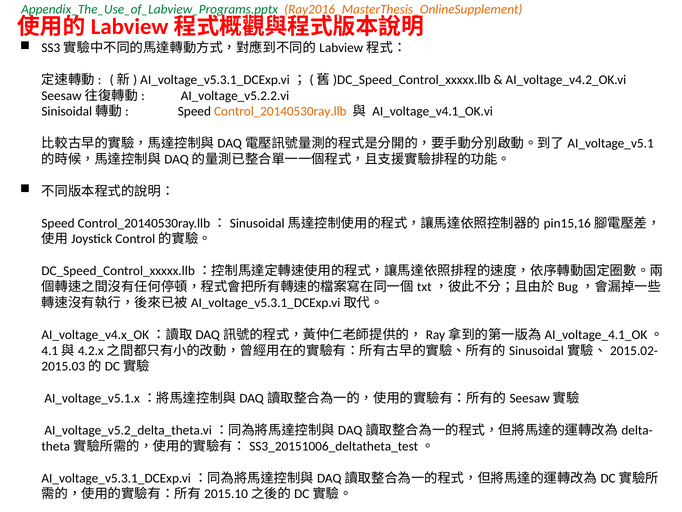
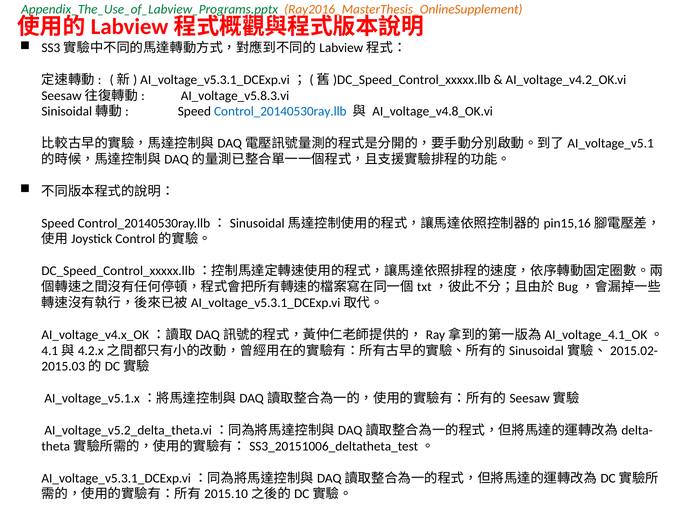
AI_voltage_v5.2.2.vi: AI_voltage_v5.2.2.vi -> AI_voltage_v5.8.3.vi (235, 96)
Control_20140530ray.llb colour: orange -> blue (280, 111)
AI_voltage_v4.1_OK.vi: AI_voltage_v4.1_OK.vi -> AI_voltage_v4.8_OK.vi (433, 111)
